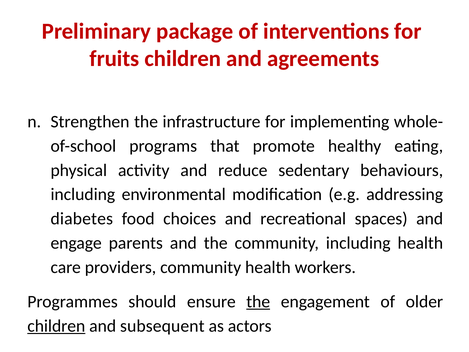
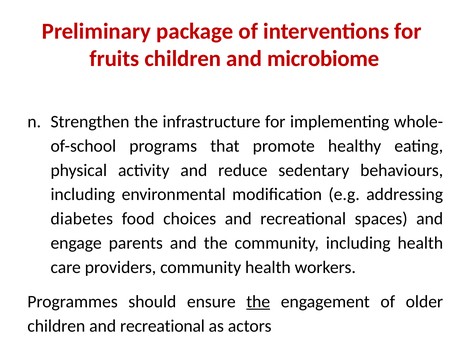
agreements: agreements -> microbiome (323, 59)
children underline: present -> none (56, 326)
subsequent: subsequent -> recreational (162, 326)
